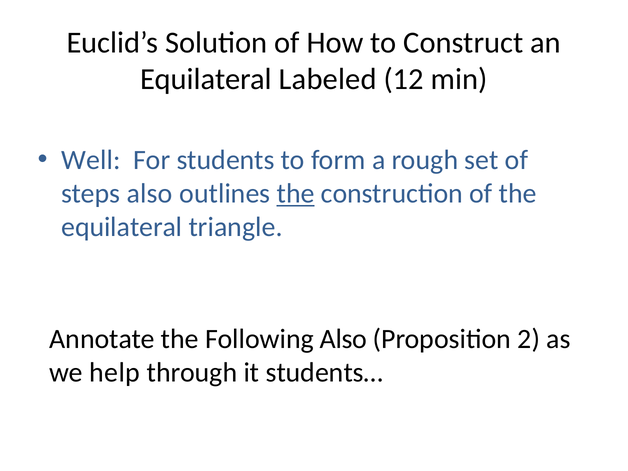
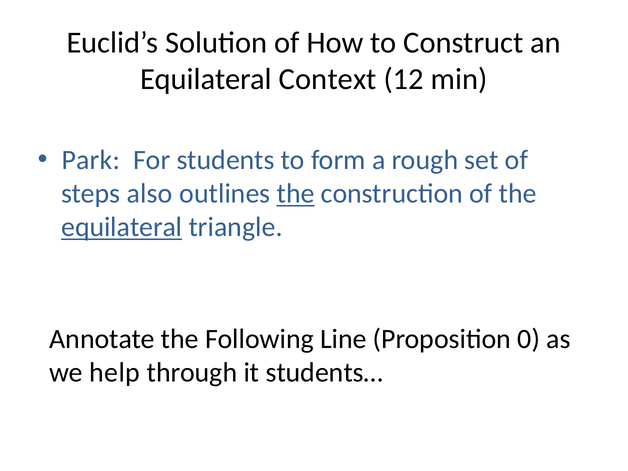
Labeled: Labeled -> Context (328, 79)
Well: Well -> Park (91, 160)
equilateral underline: none -> present (122, 227)
Following Also: Also -> Line (343, 339)
2: 2 -> 0 (529, 339)
